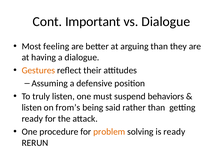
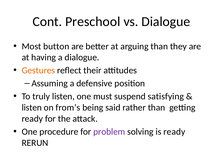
Important: Important -> Preschool (93, 22)
feeling: feeling -> button (56, 46)
behaviors: behaviors -> satisfying (166, 97)
problem colour: orange -> purple (109, 132)
